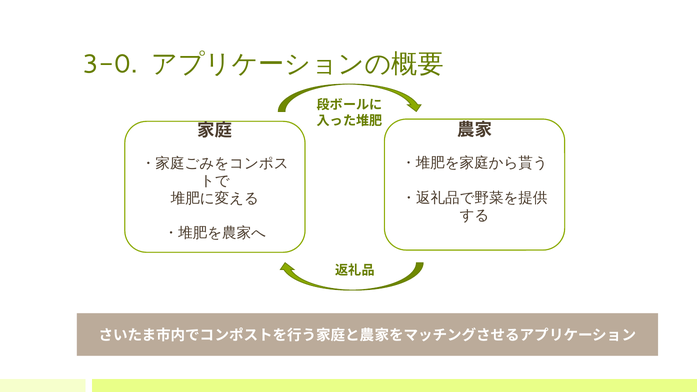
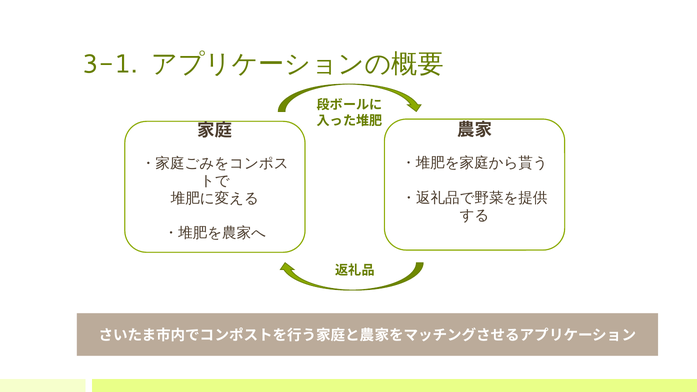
3-0: 3-0 -> 3-1 (110, 64)
